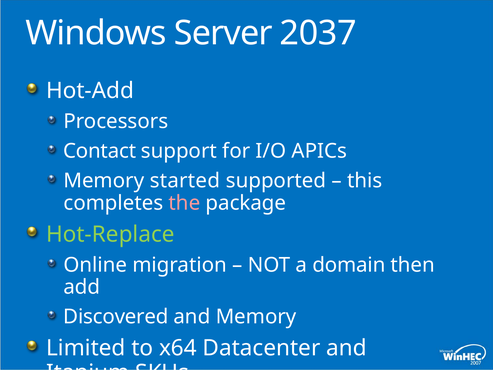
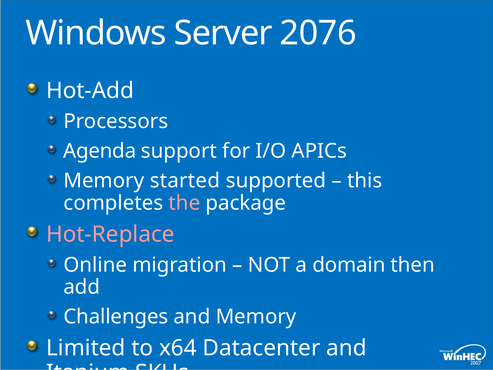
2037: 2037 -> 2076 (318, 33)
Contact: Contact -> Agenda (100, 151)
Hot-Replace colour: light green -> pink (110, 234)
Discovered: Discovered -> Challenges (116, 317)
